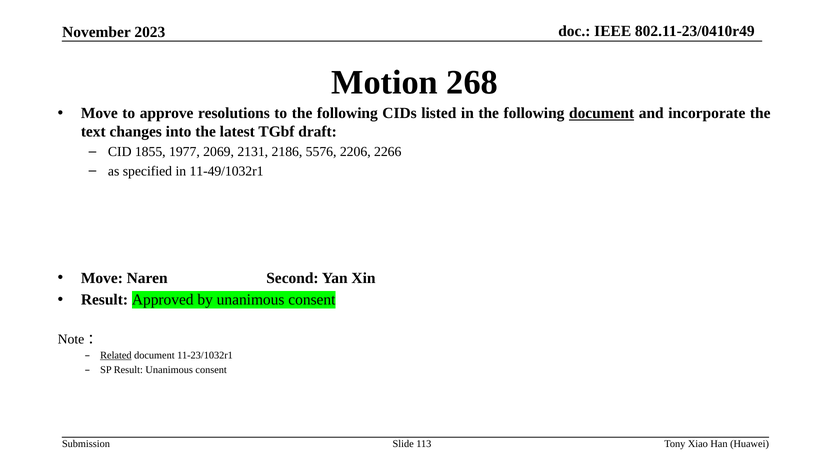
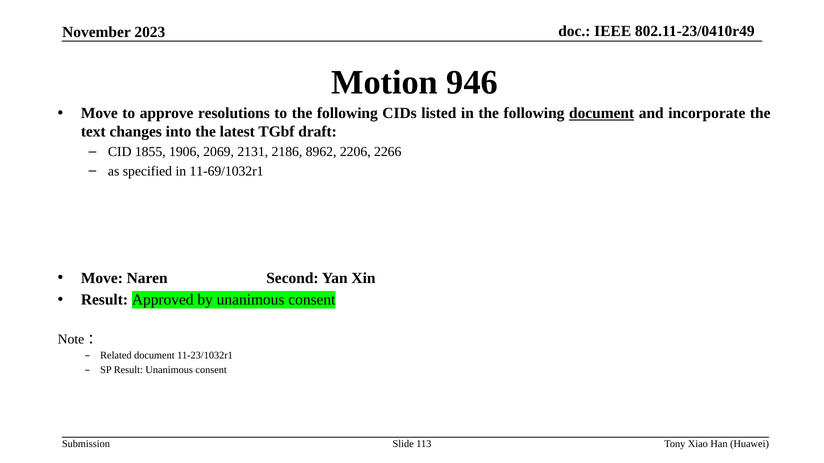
268: 268 -> 946 (472, 83)
1977: 1977 -> 1906 (184, 152)
5576: 5576 -> 8962 (321, 152)
11-49/1032r1: 11-49/1032r1 -> 11-69/1032r1 (227, 171)
Related underline: present -> none (116, 356)
